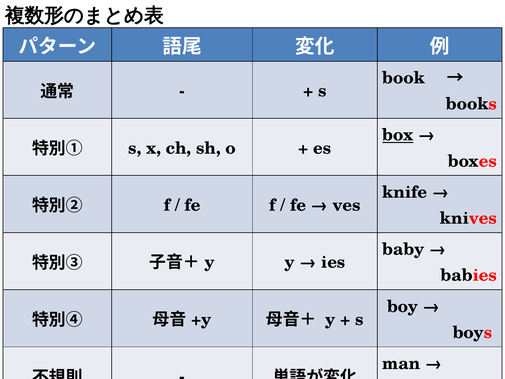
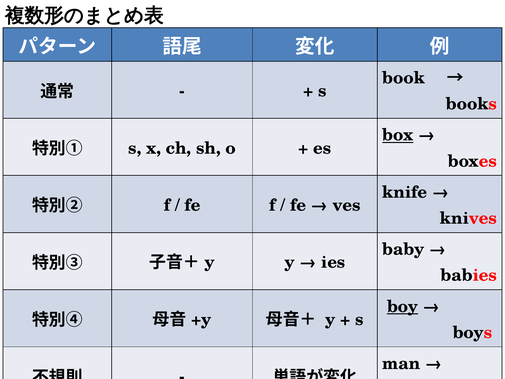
boy underline: none -> present (403, 306)
